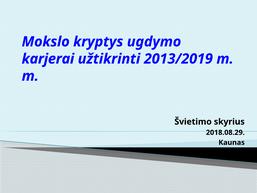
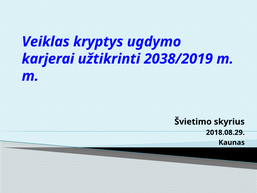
Mokslo: Mokslo -> Veiklas (46, 42)
2013/2019: 2013/2019 -> 2038/2019 (178, 59)
